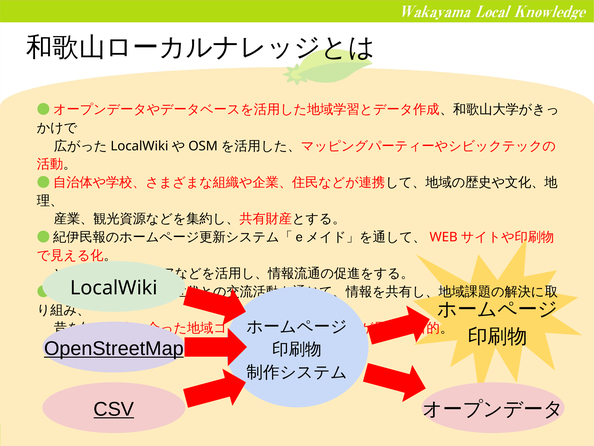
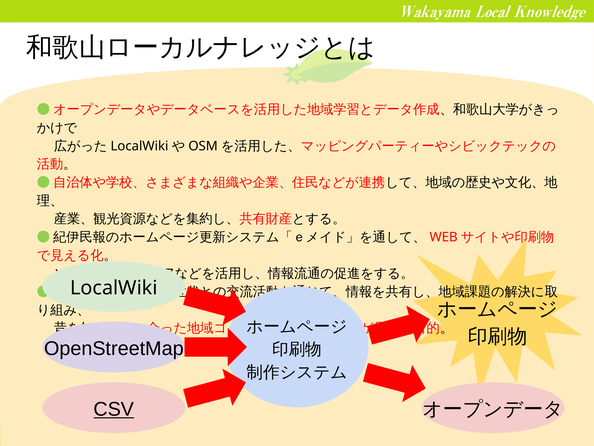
OpenStreetMap underline: present -> none (114, 348)
